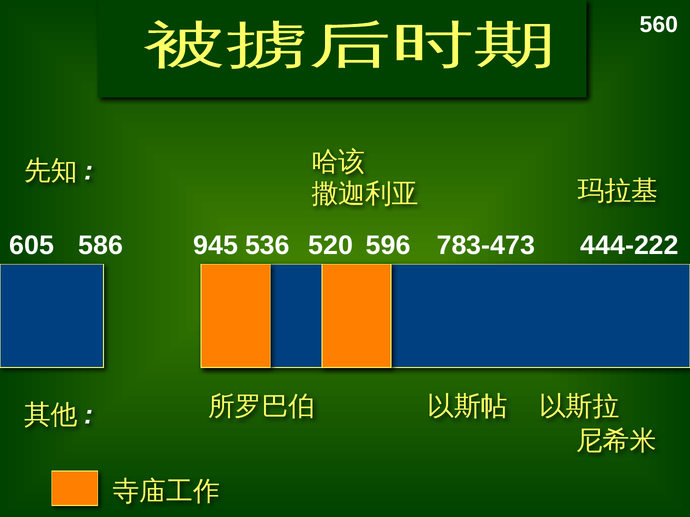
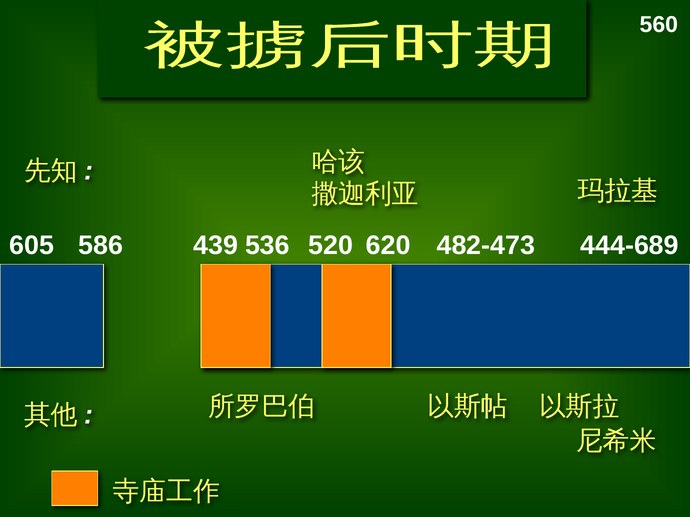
945: 945 -> 439 (216, 246)
596: 596 -> 620 (388, 246)
783-473: 783-473 -> 482-473 (486, 246)
444-222: 444-222 -> 444-689 (630, 246)
